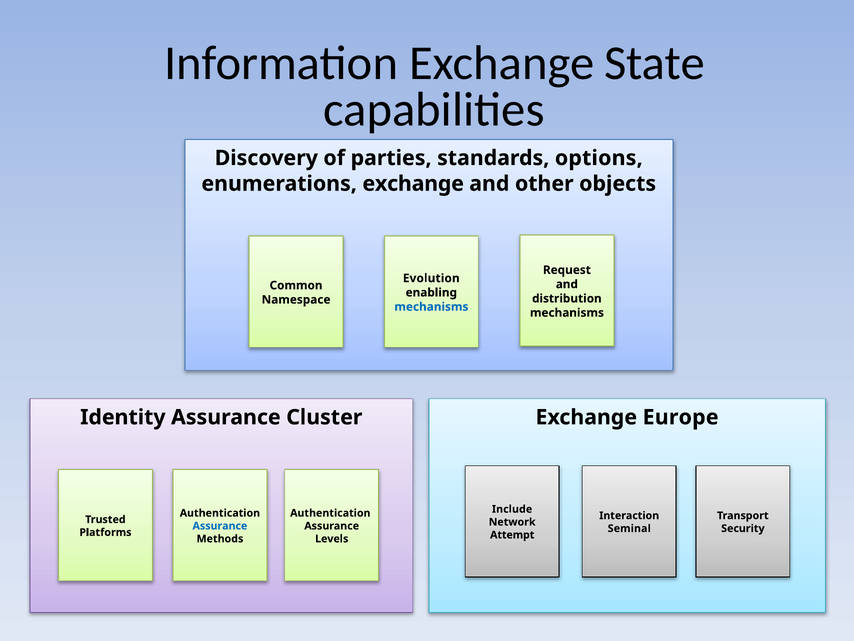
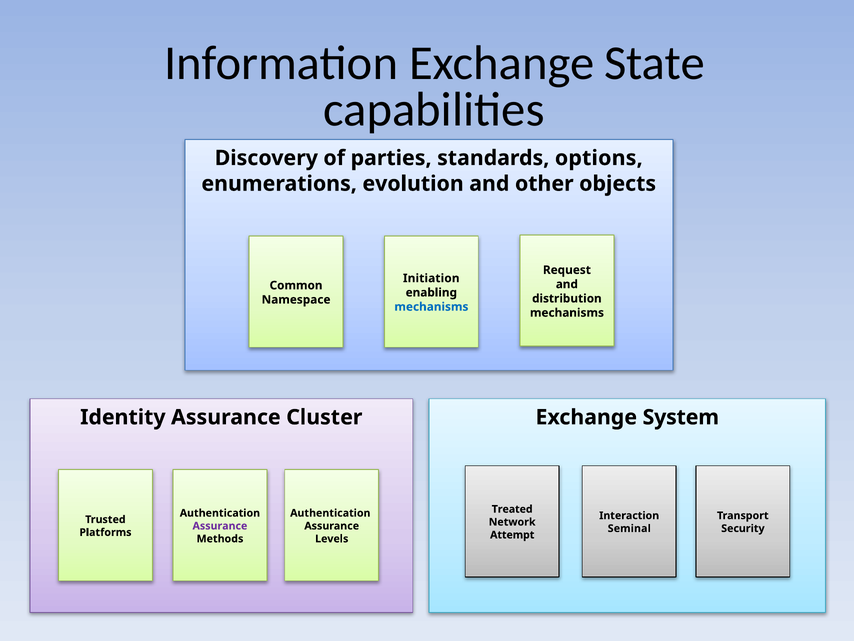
enumerations exchange: exchange -> evolution (413, 184)
Evolution: Evolution -> Initiation (431, 278)
Europe: Europe -> System (681, 417)
Include: Include -> Treated (512, 509)
Assurance colour: blue -> purple (220, 526)
